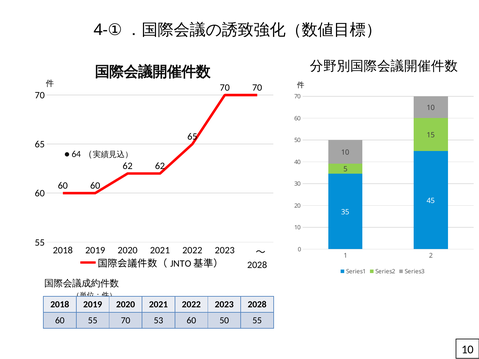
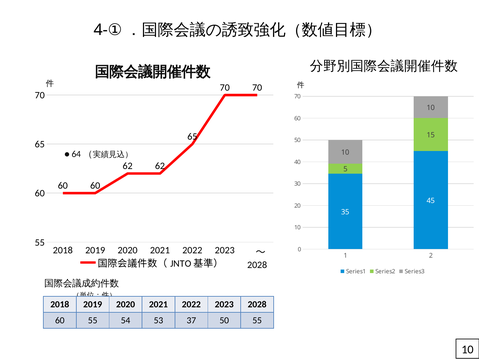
55 70: 70 -> 54 (126, 321)
53 60: 60 -> 37 (191, 321)
